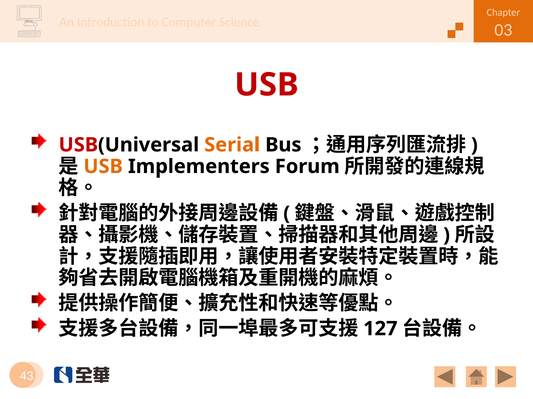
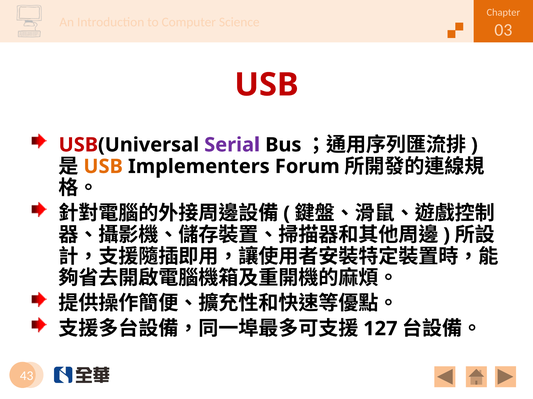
Serial colour: orange -> purple (232, 145)
